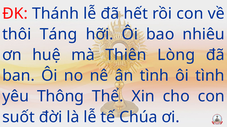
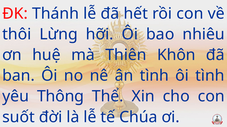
Táng: Táng -> Lừng (59, 34)
Lòng: Lòng -> Khôn (176, 55)
